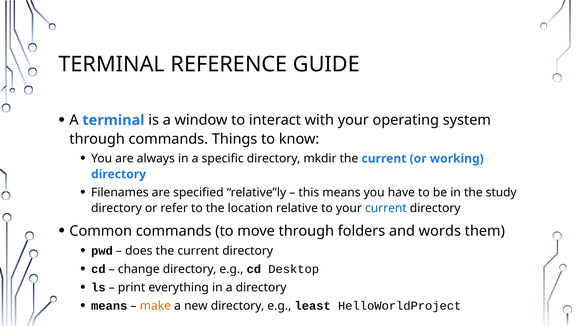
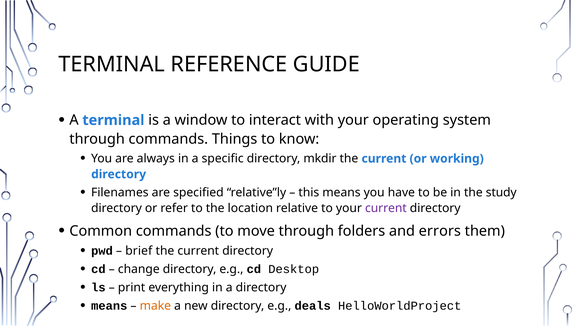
current colour: blue -> purple (386, 208)
words: words -> errors (440, 231)
does: does -> brief (139, 251)
least: least -> deals (313, 306)
